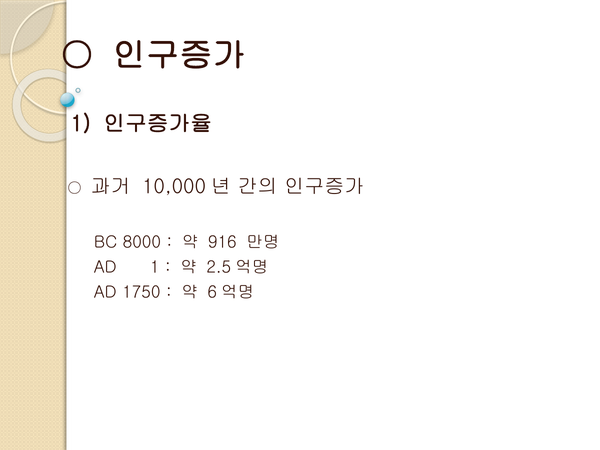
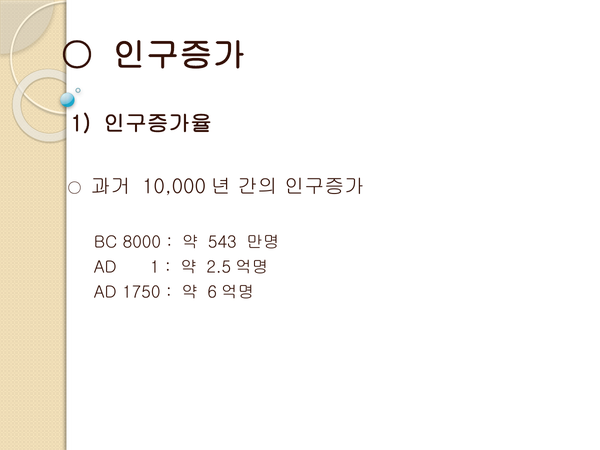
916: 916 -> 543 (222, 242)
